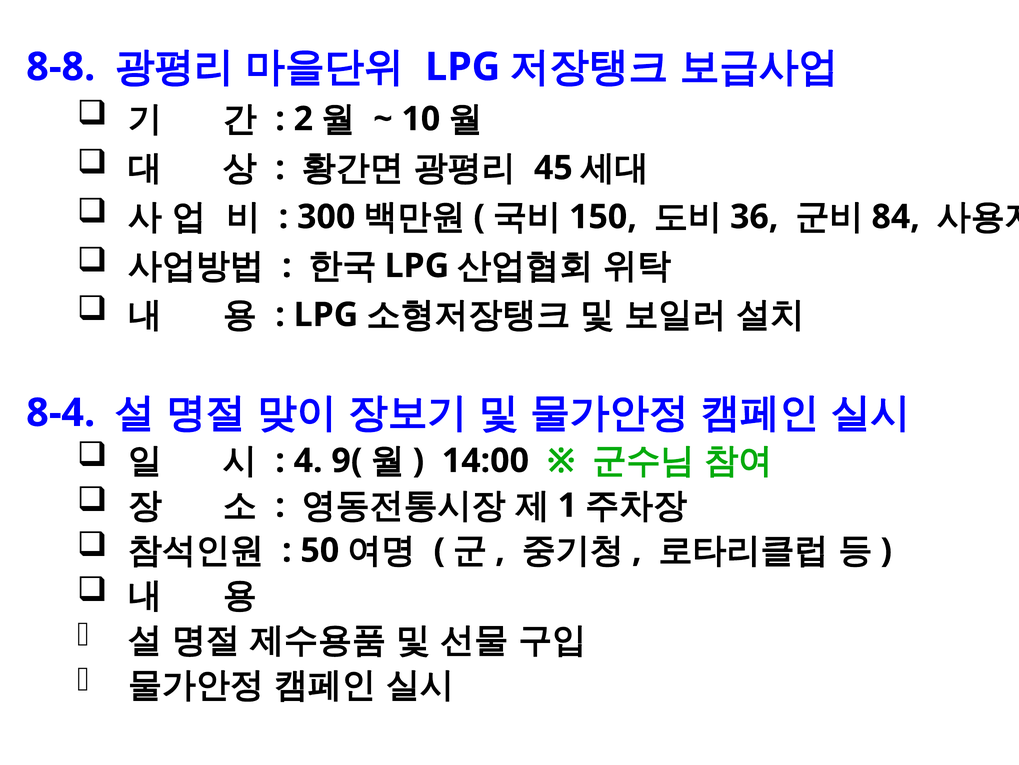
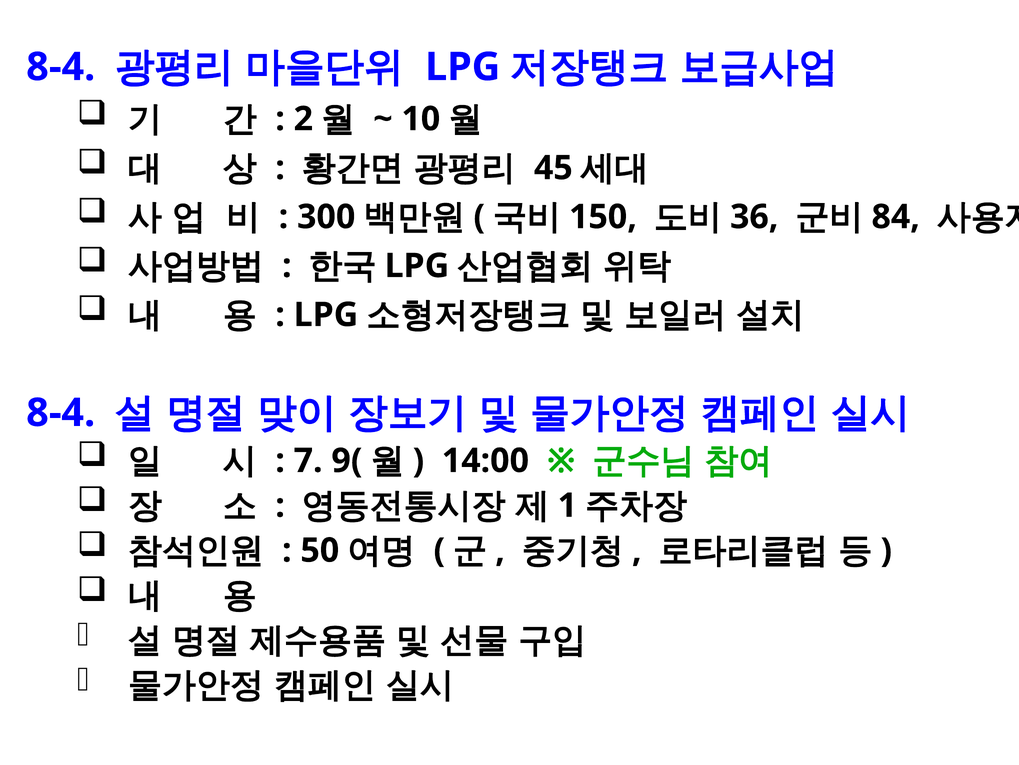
8-8: 8-8 -> 8-4 (61, 67)
4: 4 -> 7 (308, 460)
